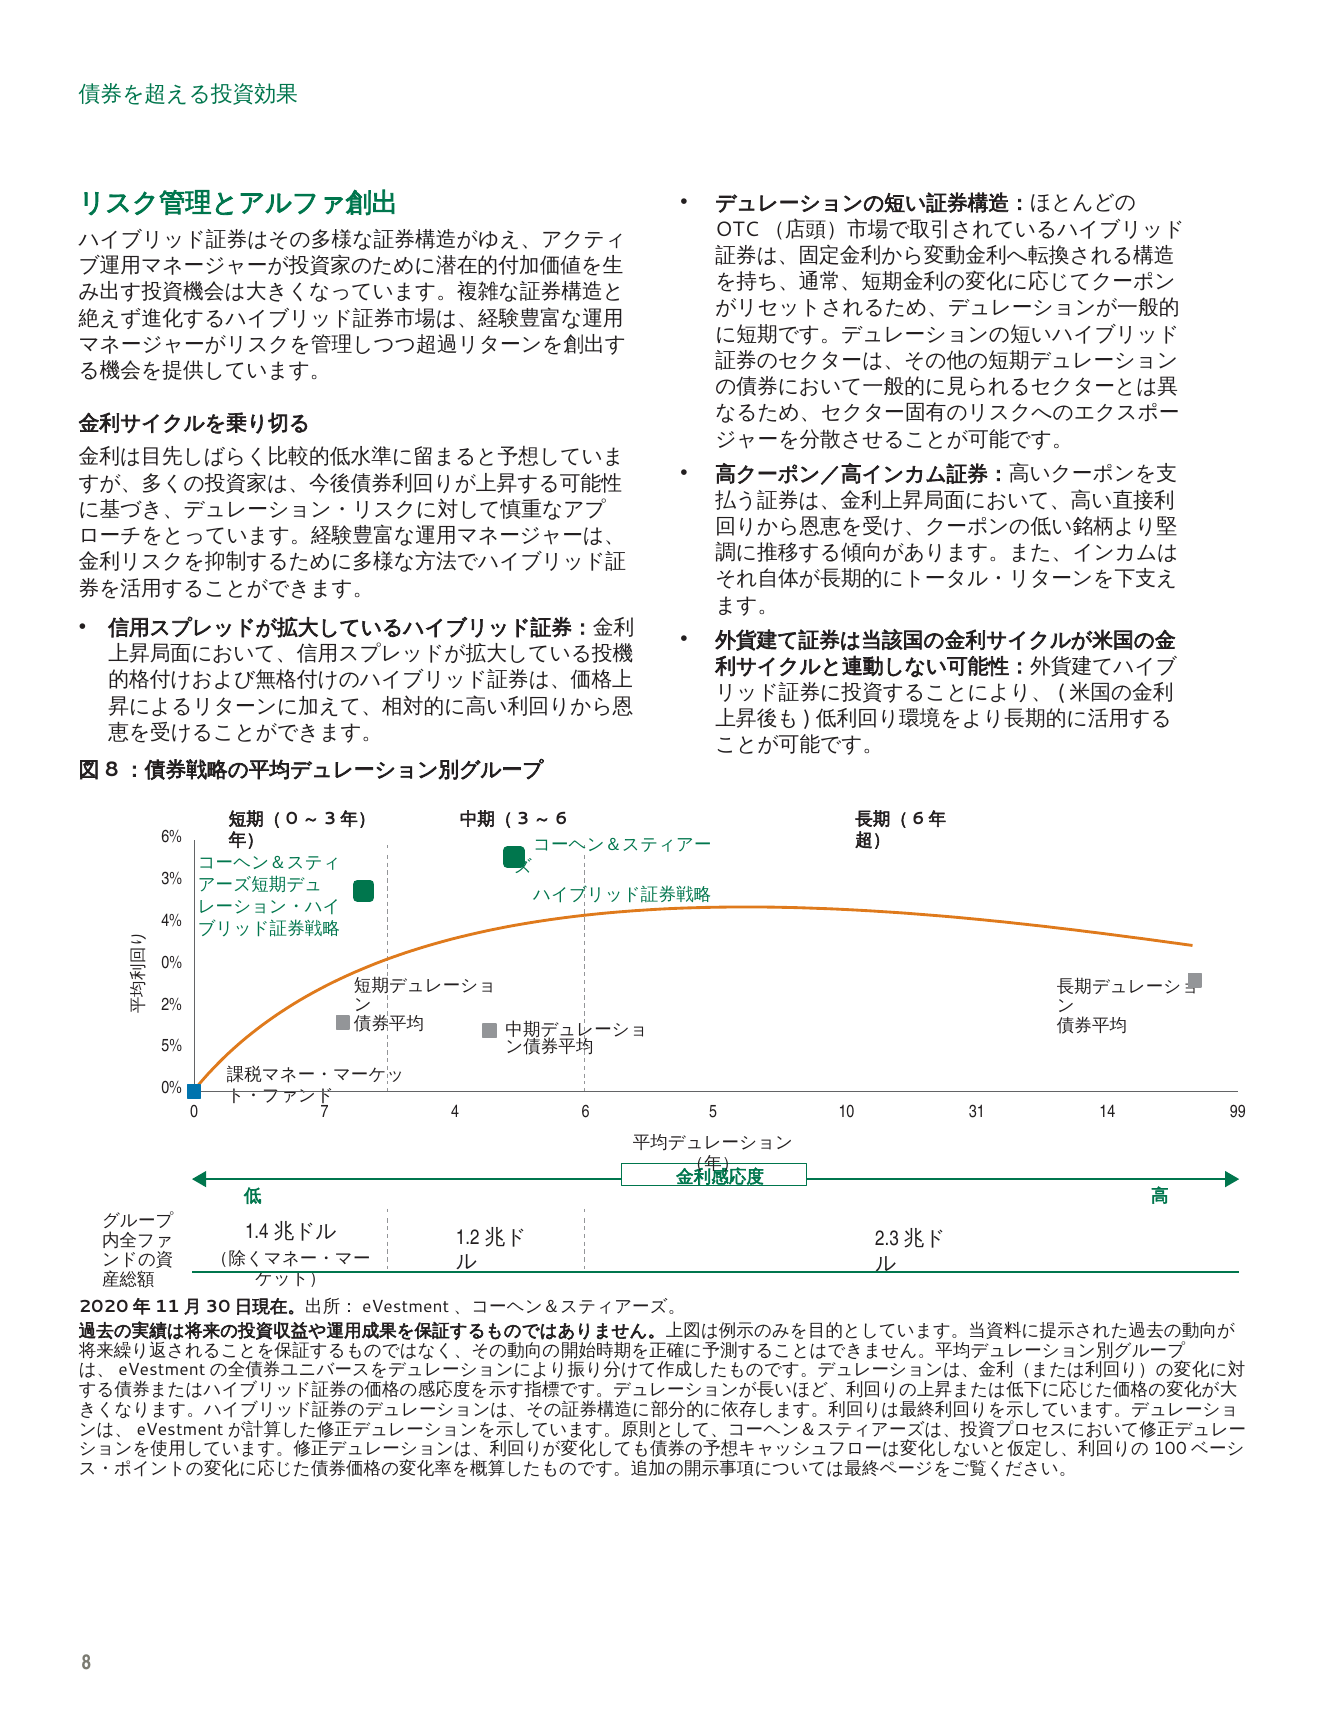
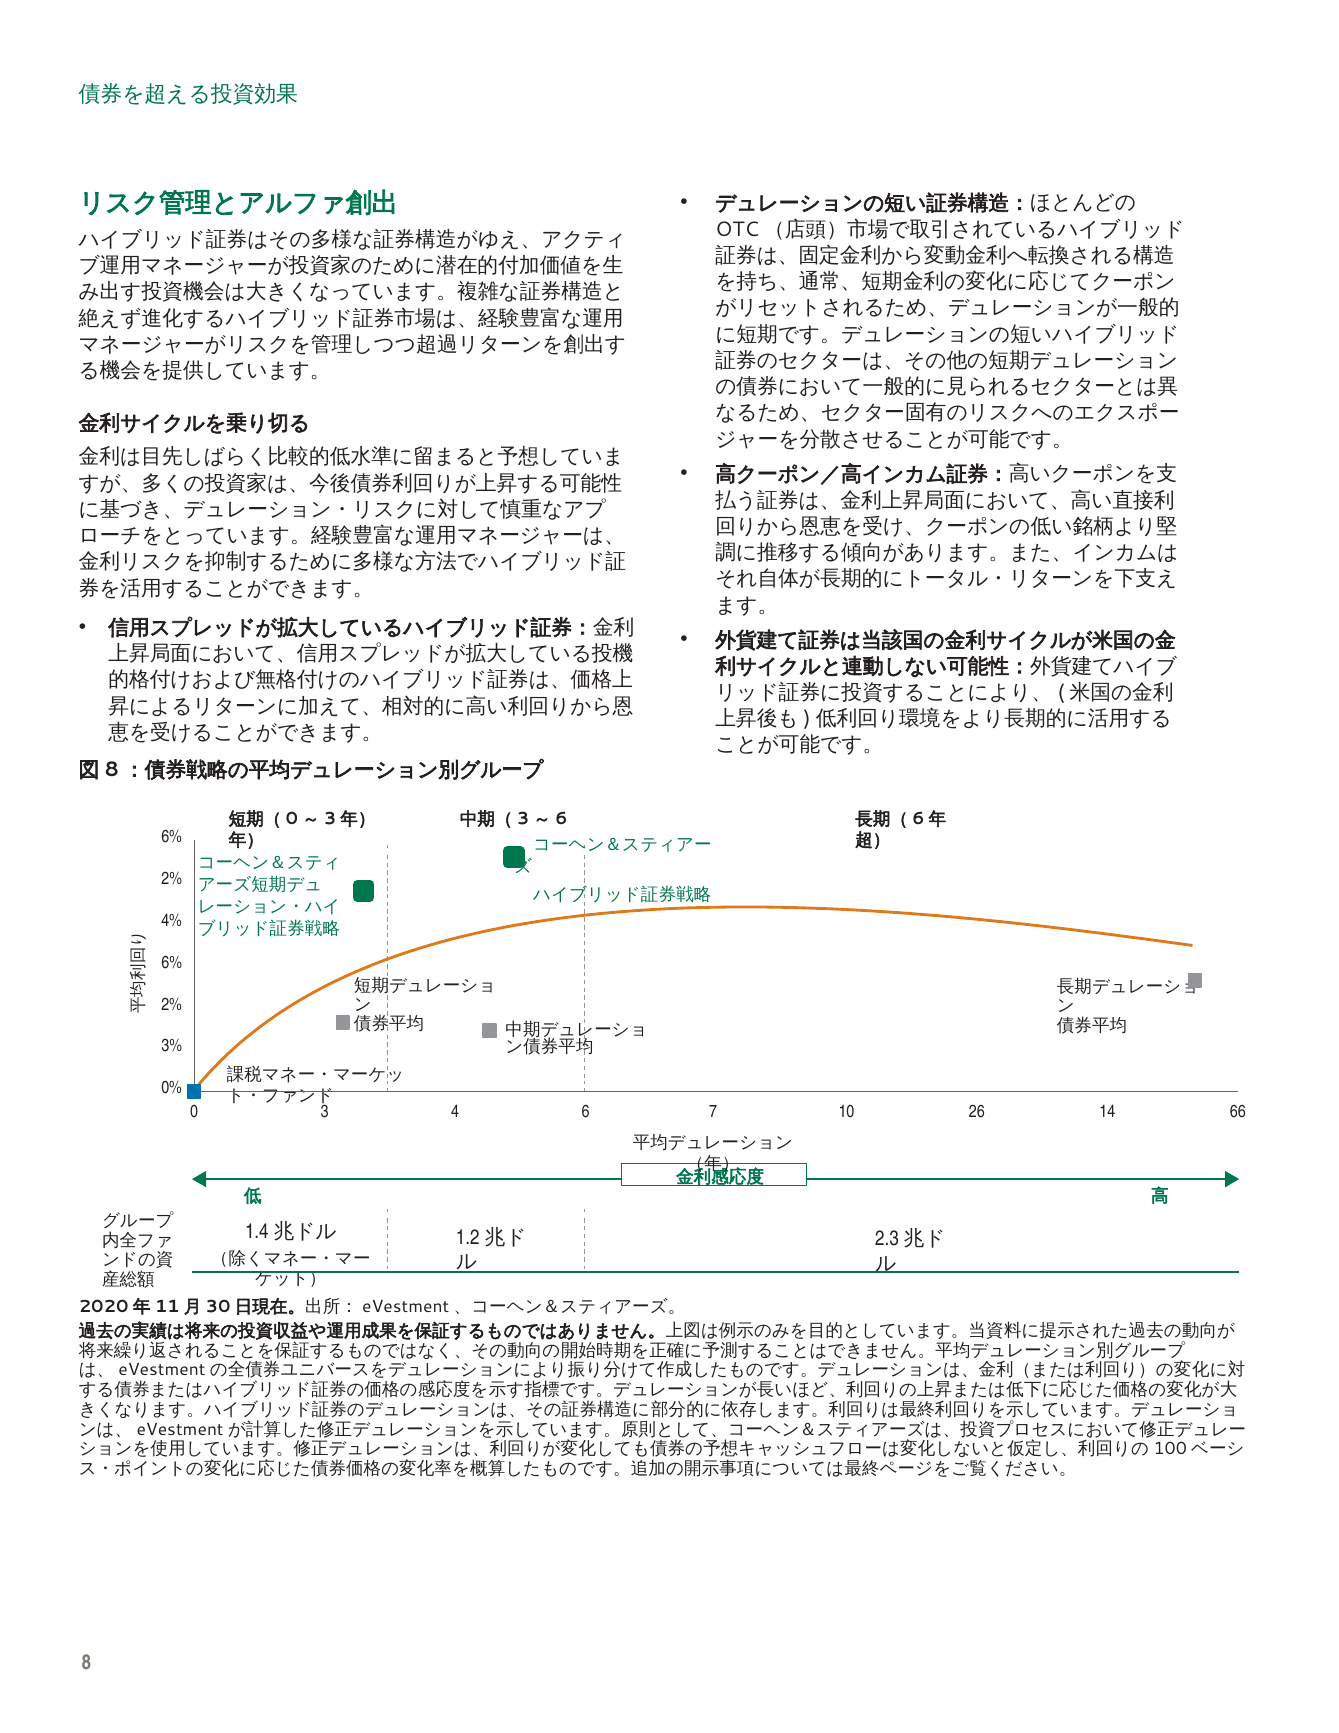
3%: 3% -> 2% (172, 879)
0%: 0% -> 6% (172, 962)
5%: 5% -> 3% (172, 1046)
7: 7 -> 3 (325, 1112)
5: 5 -> 7 (713, 1112)
31: 31 -> 26 (977, 1112)
99: 99 -> 66 (1238, 1112)
